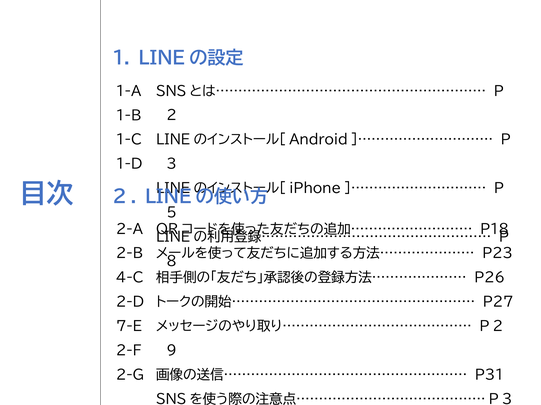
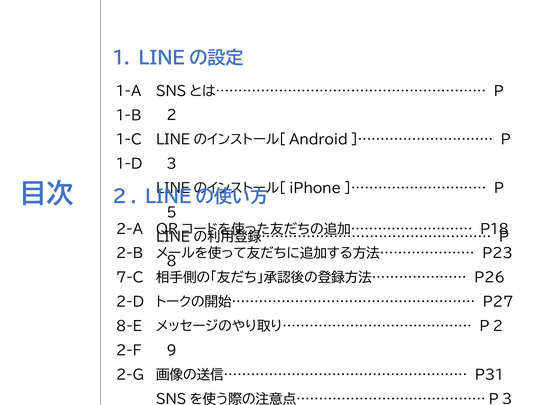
4-C: 4-C -> 7-C (130, 278)
7-E: 7-E -> 8-E (129, 327)
